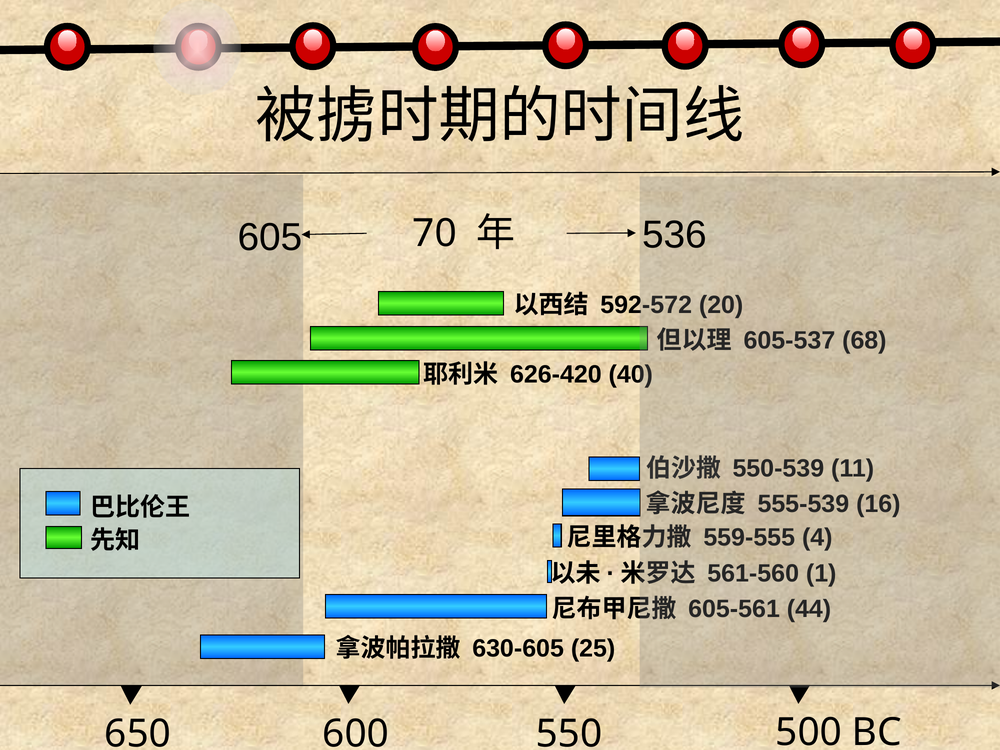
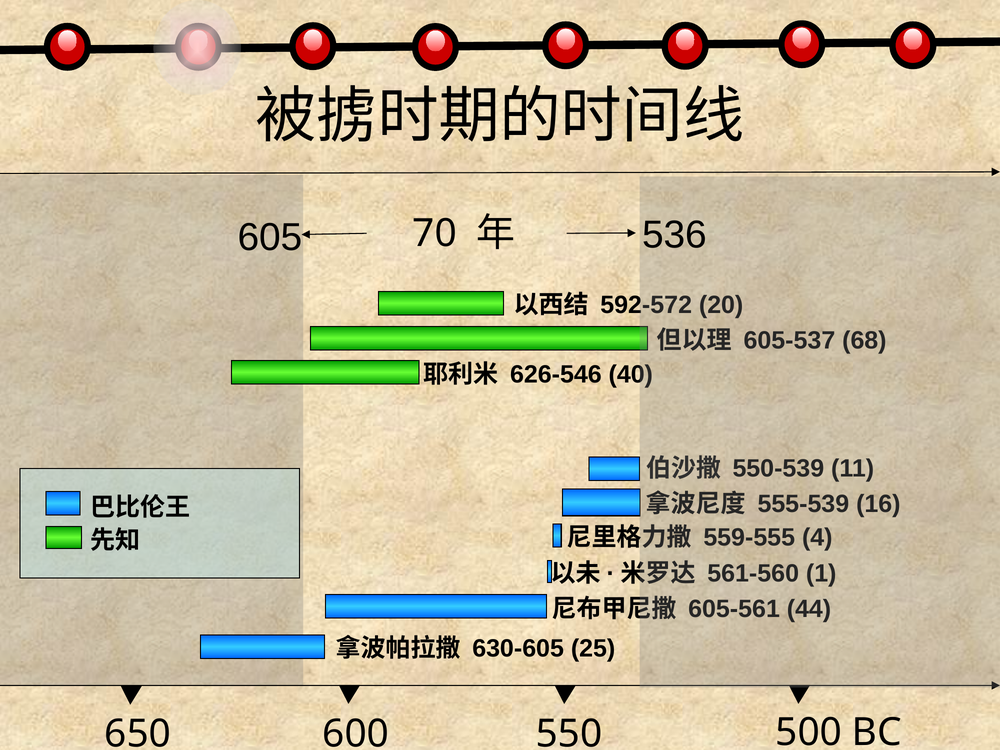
626-420: 626-420 -> 626-546 (556, 375)
